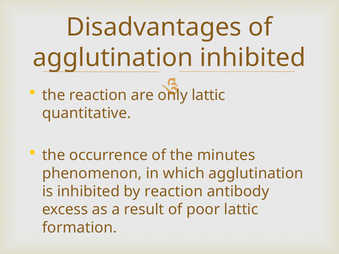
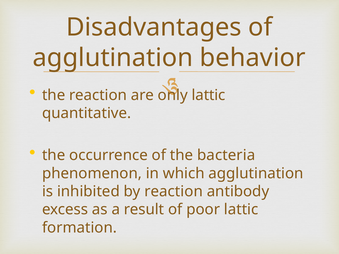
agglutination inhibited: inhibited -> behavior (253, 58)
minutes: minutes -> bacteria (226, 155)
